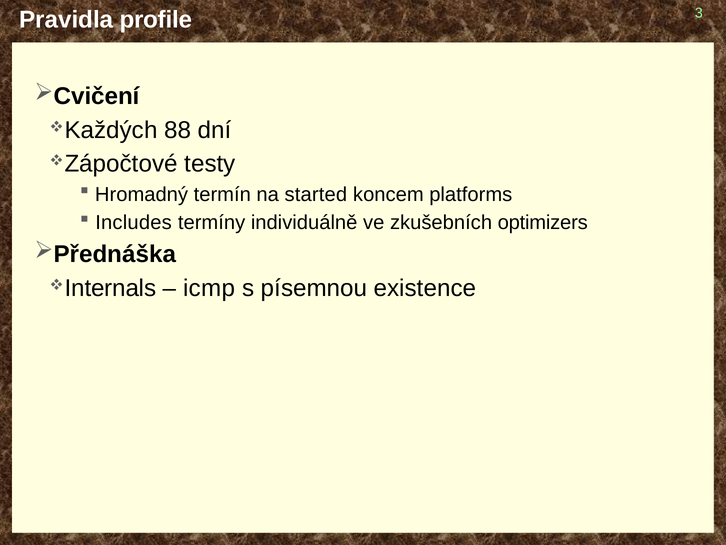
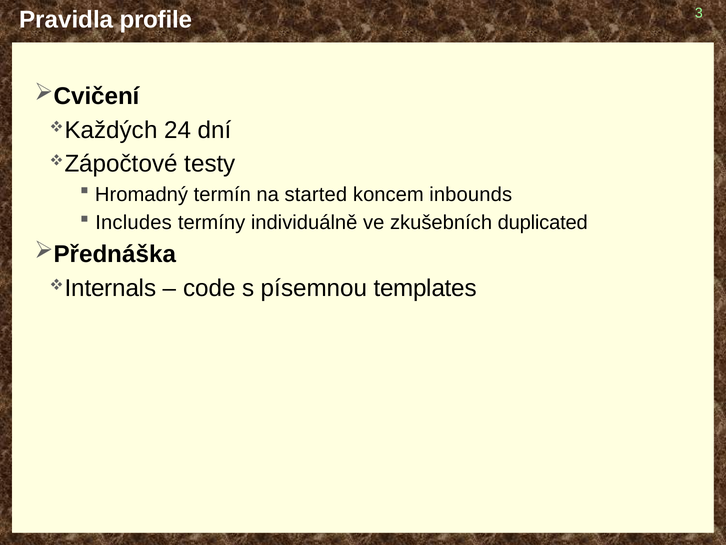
88: 88 -> 24 (178, 130)
platforms: platforms -> inbounds (471, 194)
optimizers: optimizers -> duplicated (543, 222)
icmp: icmp -> code (209, 288)
existence: existence -> templates (425, 288)
